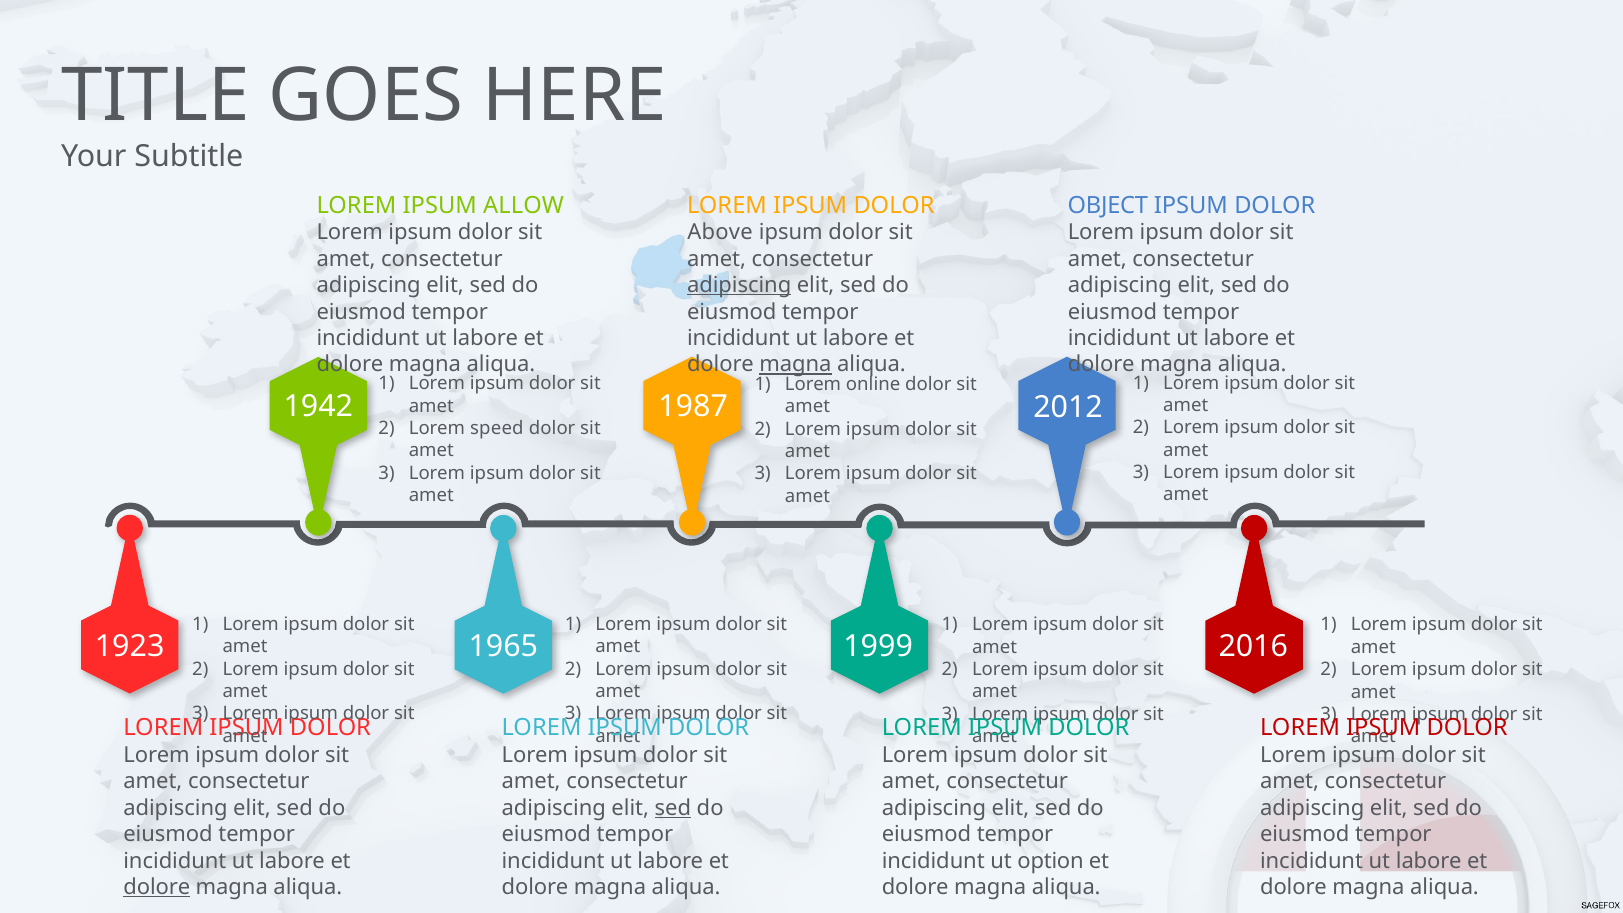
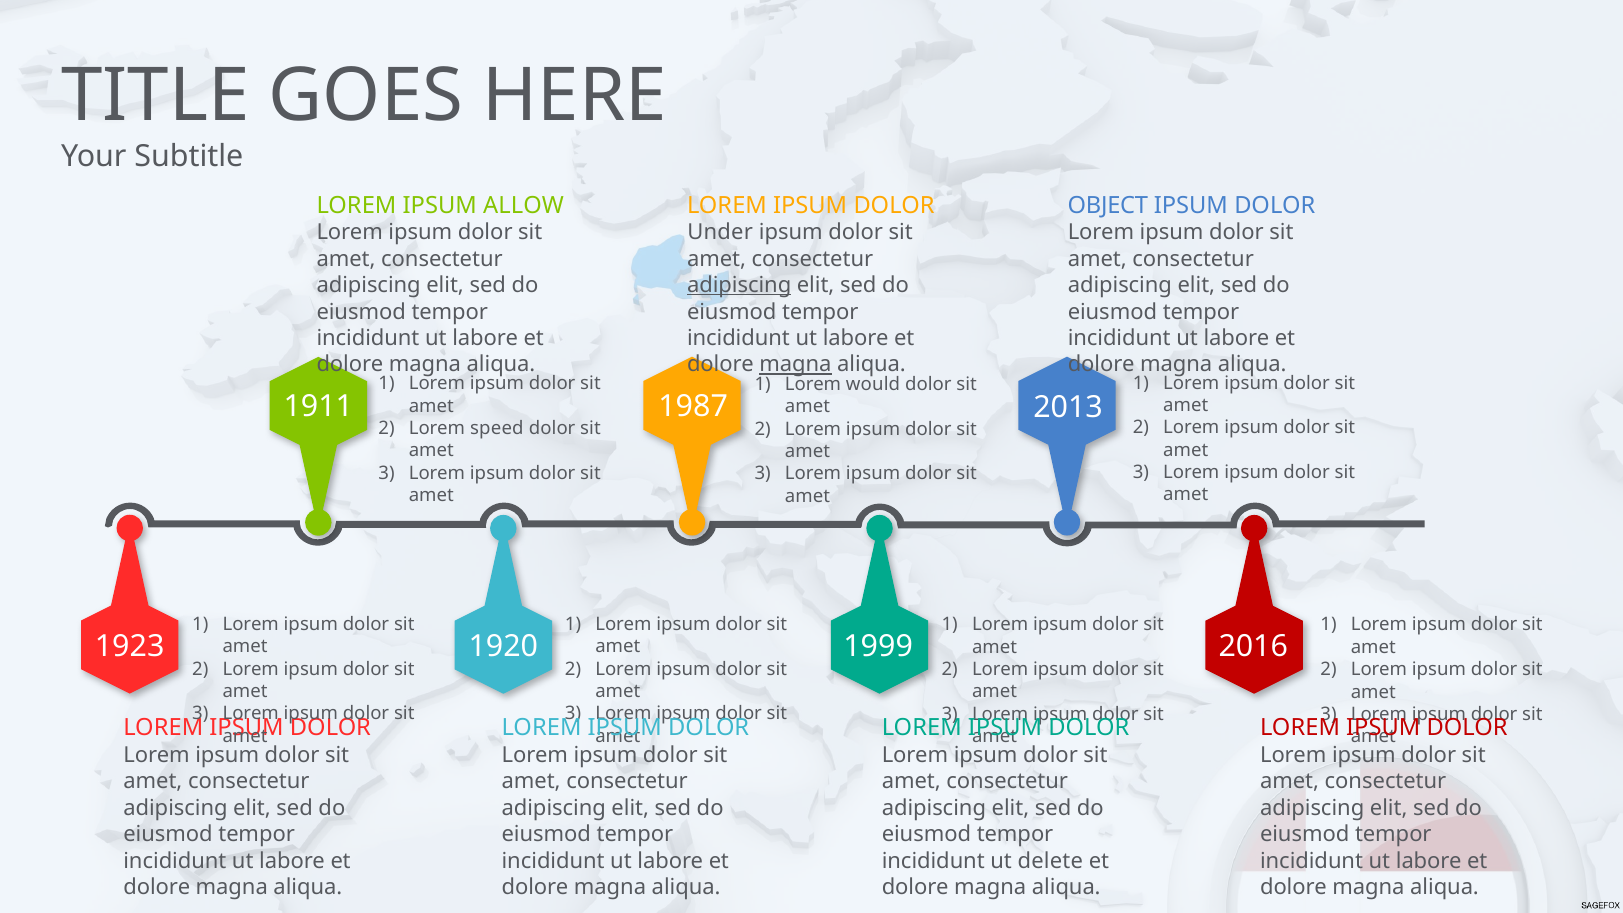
Above: Above -> Under (720, 233)
online: online -> would (873, 384)
1942: 1942 -> 1911 (318, 407)
2012: 2012 -> 2013 (1068, 408)
1965: 1965 -> 1920 (503, 646)
sed underline: present -> none (673, 808)
option: option -> delete (1050, 861)
dolore underline: present -> none (157, 887)
